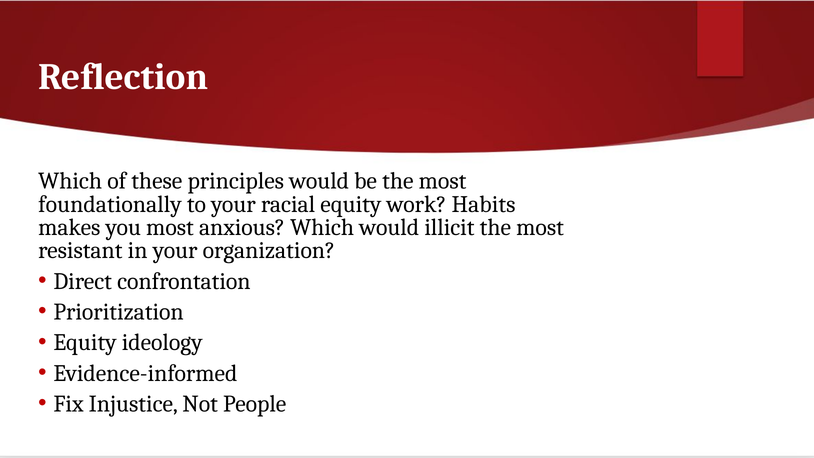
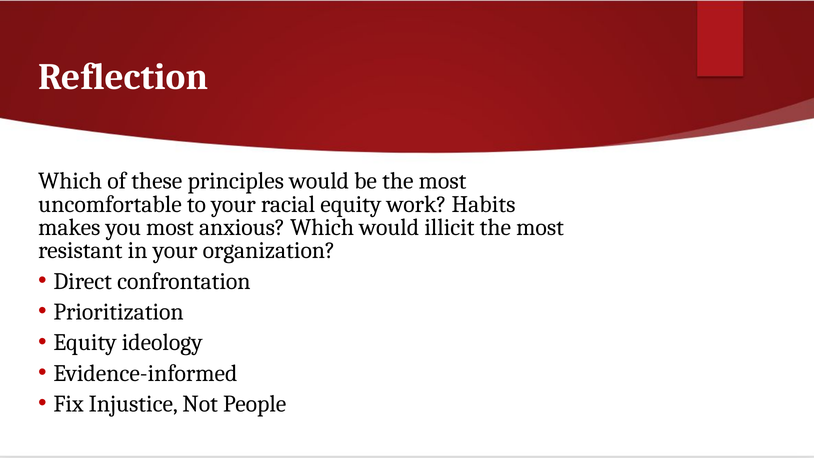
foundationally: foundationally -> uncomfortable (110, 204)
